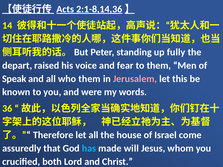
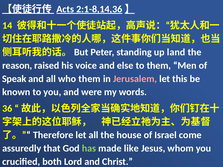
fully: fully -> land (176, 52)
depart: depart -> reason (17, 66)
fear: fear -> else (125, 66)
has colour: light blue -> light green (89, 149)
will: will -> like (131, 149)
